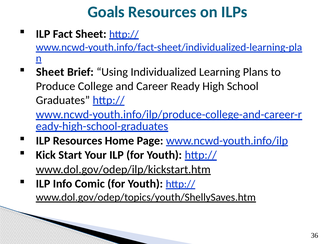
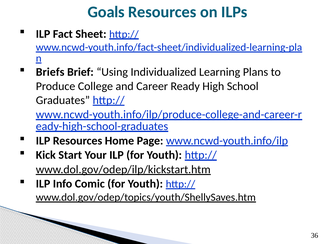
Sheet: Sheet -> Briefs (50, 72)
